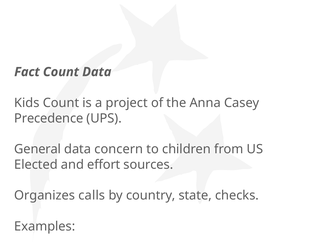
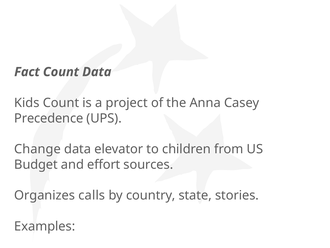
General: General -> Change (38, 149)
concern: concern -> elevator (119, 149)
Elected: Elected -> Budget (36, 164)
checks: checks -> stories (237, 195)
